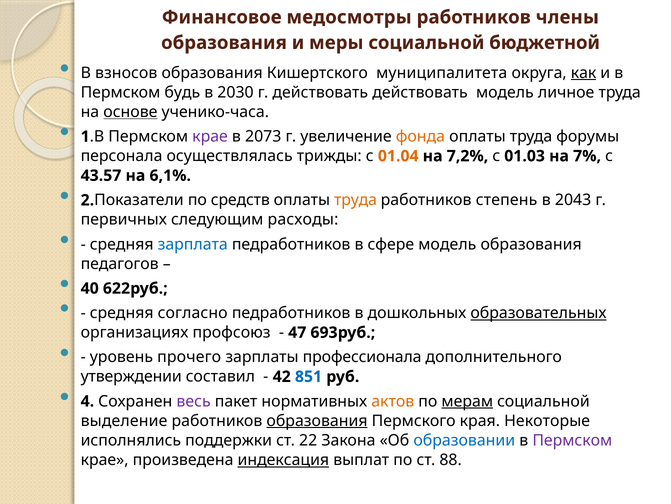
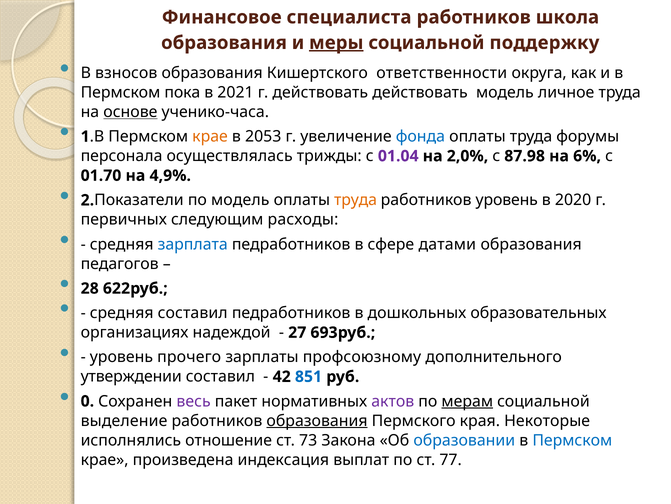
медосмотры: медосмотры -> специалиста (349, 17)
члены: члены -> школа (567, 17)
меры underline: none -> present (336, 43)
бюджетной: бюджетной -> поддержку (544, 43)
муниципалитета: муниципалитета -> ответственности (442, 73)
как underline: present -> none (584, 73)
будь: будь -> пока (182, 92)
2030: 2030 -> 2021 (235, 92)
крае colour: purple -> orange (210, 136)
2073: 2073 -> 2053 (263, 136)
фонда colour: orange -> blue (420, 136)
01.04 colour: orange -> purple (398, 156)
7,2%: 7,2% -> 2,0% (467, 156)
01.03: 01.03 -> 87.98 (525, 156)
7%: 7% -> 6% (587, 156)
43.57: 43.57 -> 01.70 (101, 175)
6,1%: 6,1% -> 4,9% (170, 175)
по средств: средств -> модель (240, 200)
работников степень: степень -> уровень (507, 200)
2043: 2043 -> 2020 (573, 200)
сфере модель: модель -> датами (447, 244)
40: 40 -> 28 (90, 288)
средняя согласно: согласно -> составил (193, 313)
образовательных underline: present -> none (538, 313)
профсоюз: профсоюз -> надеждой (232, 332)
47: 47 -> 27 (297, 332)
профессионала: профессионала -> профсоюзному (362, 357)
4: 4 -> 0 (87, 401)
актов colour: orange -> purple (393, 401)
поддержки: поддержки -> отношение (229, 440)
22: 22 -> 73 (308, 440)
Пермском colour: purple -> blue (572, 440)
индексация underline: present -> none (283, 459)
88: 88 -> 77 (451, 459)
